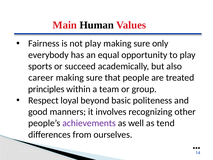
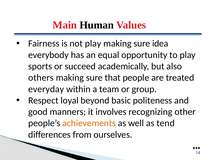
only: only -> idea (160, 43)
career: career -> others (41, 78)
principles: principles -> everyday (46, 89)
achievements colour: purple -> orange (89, 123)
